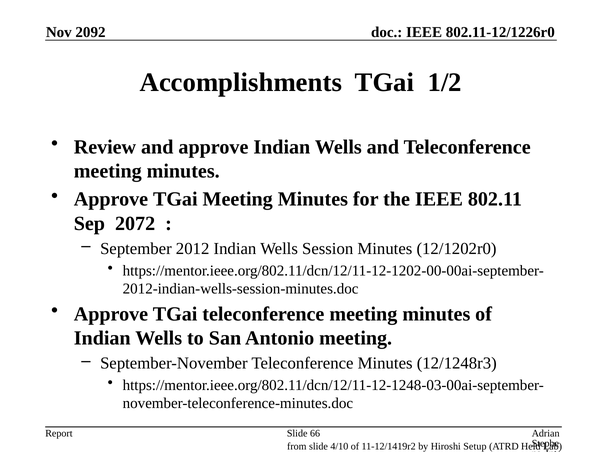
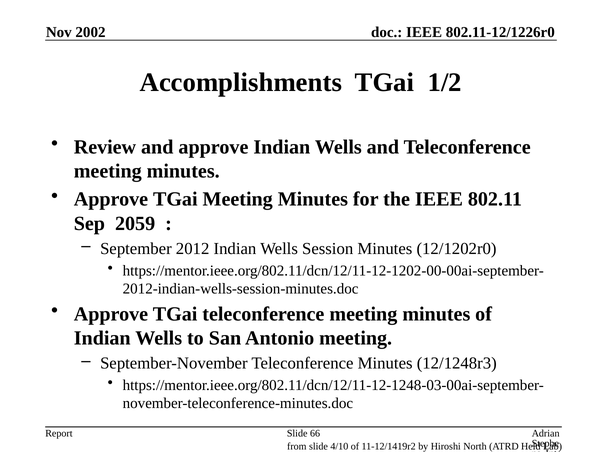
2092: 2092 -> 2002 (91, 32)
2072: 2072 -> 2059 (135, 223)
Setup: Setup -> North (475, 446)
